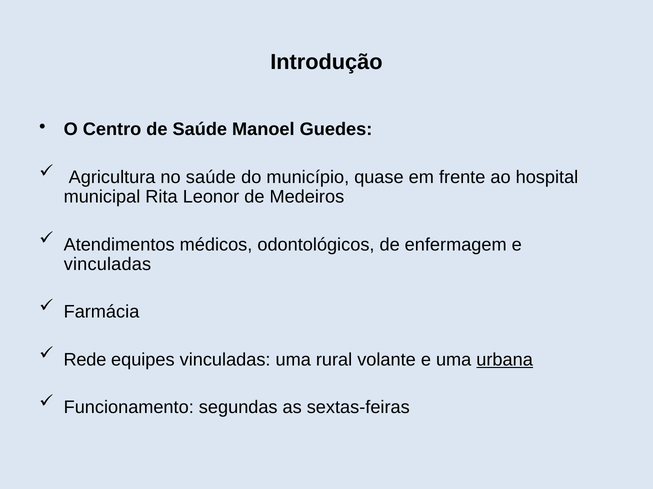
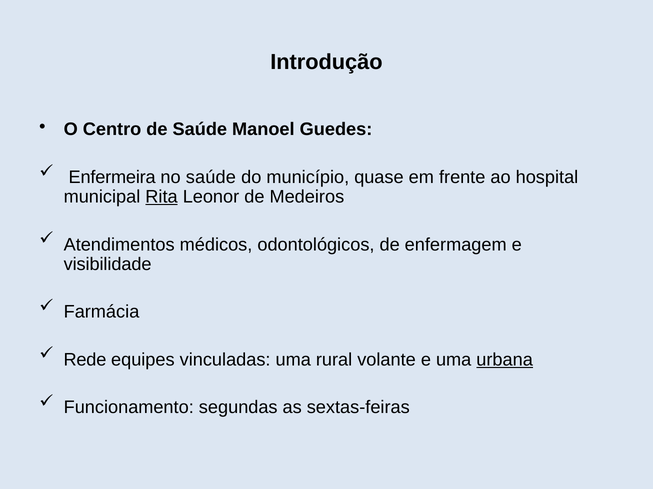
Agricultura: Agricultura -> Enfermeira (112, 178)
Rita underline: none -> present (161, 197)
vinculadas: vinculadas -> visibilidade (108, 265)
